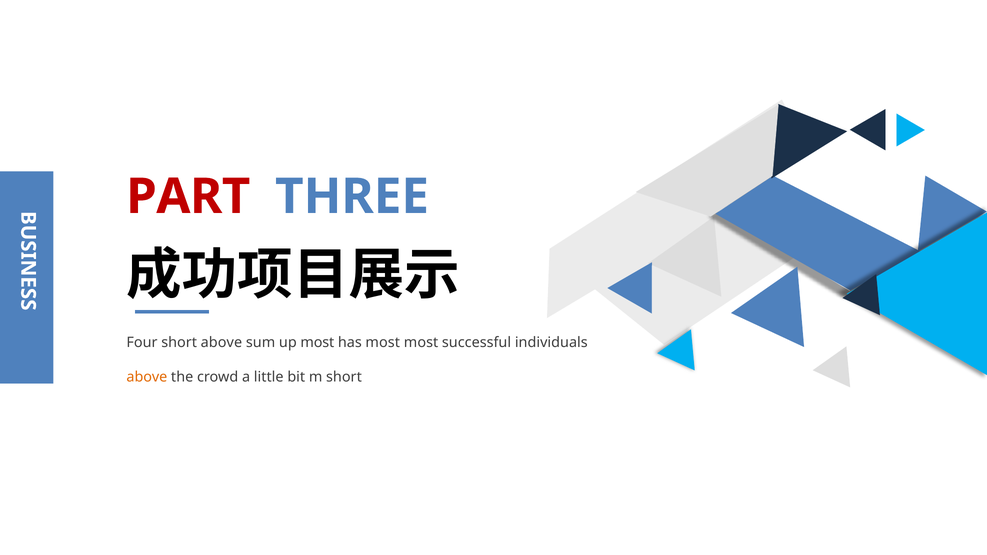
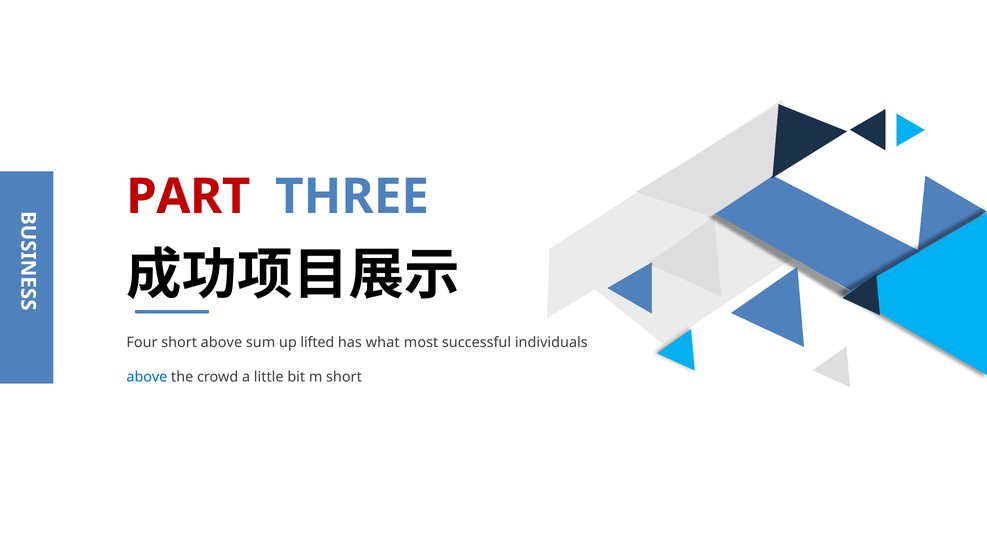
up most: most -> lifted (317, 343)
has most: most -> what (383, 343)
above colour: orange -> blue (147, 377)
